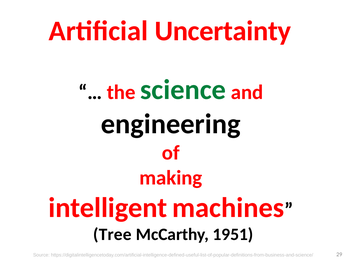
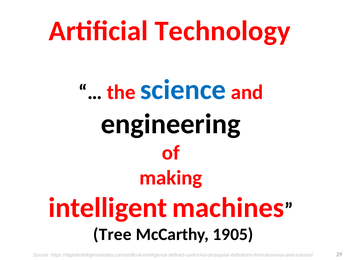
Uncertainty: Uncertainty -> Technology (223, 31)
science colour: green -> blue (183, 90)
1951: 1951 -> 1905 (233, 235)
